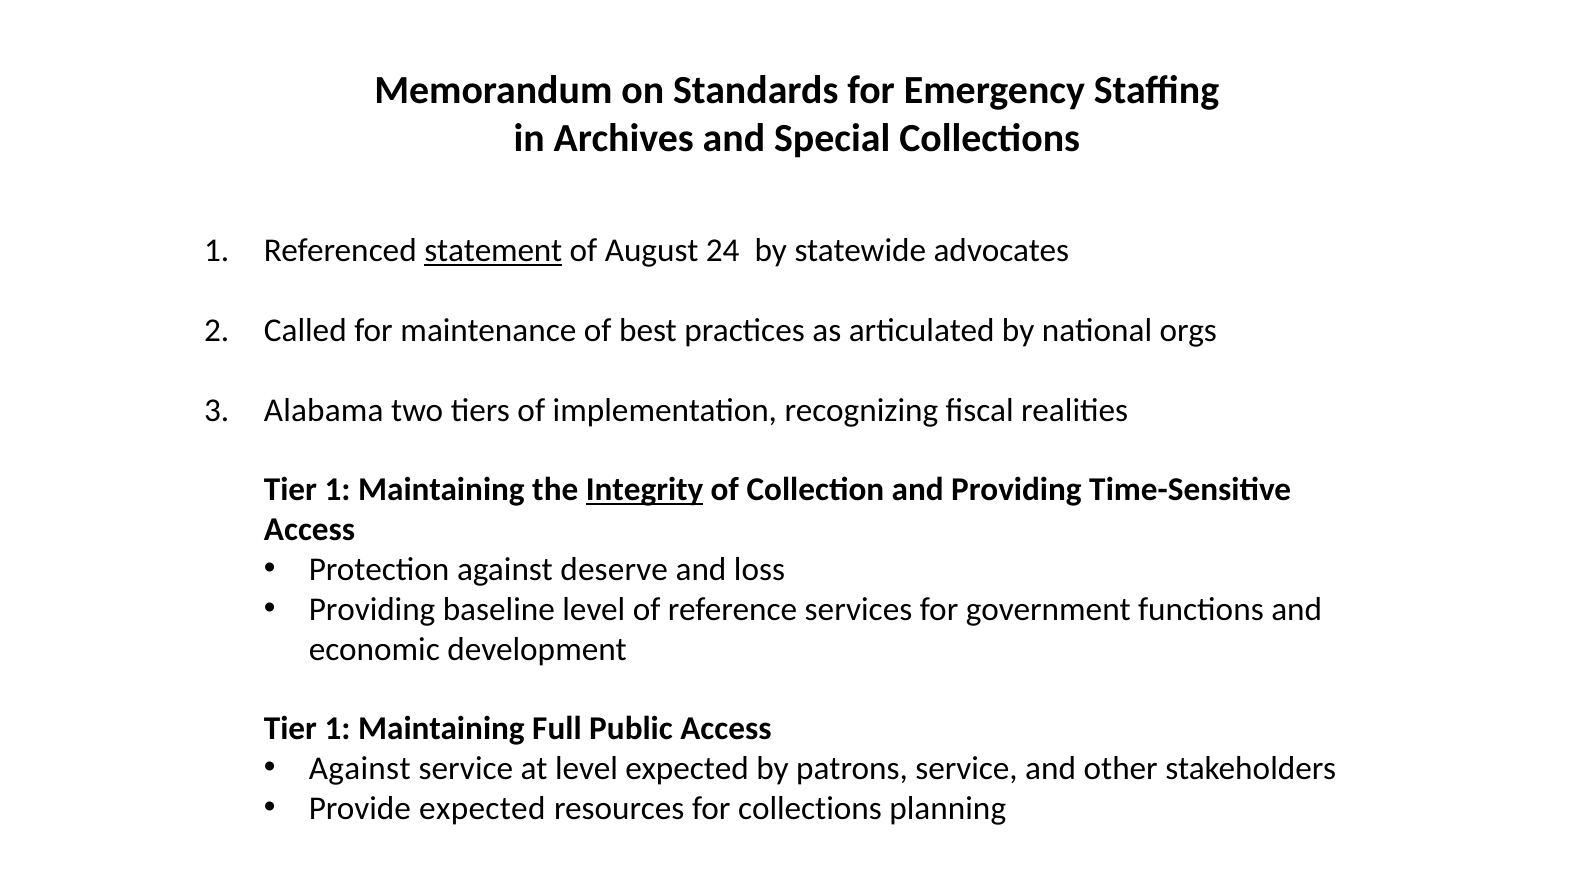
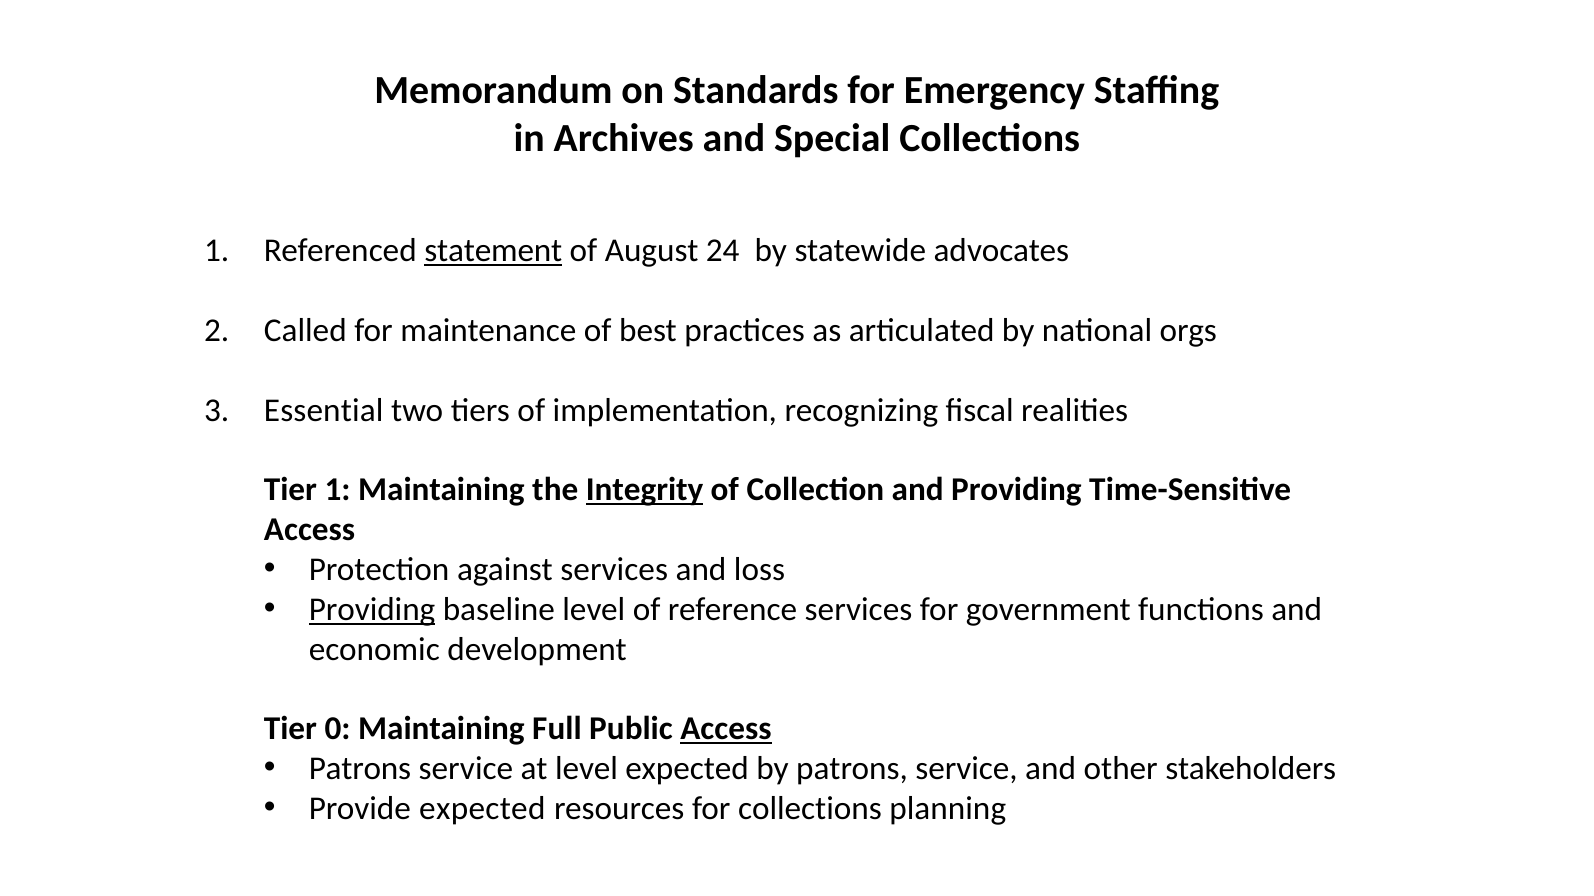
Alabama: Alabama -> Essential (324, 410)
against deserve: deserve -> services (614, 570)
Providing underline: none -> present (372, 610)
1: 1 -> 0 (338, 729)
Access underline: none -> present (726, 729)
Against: Against -> Patrons (360, 769)
